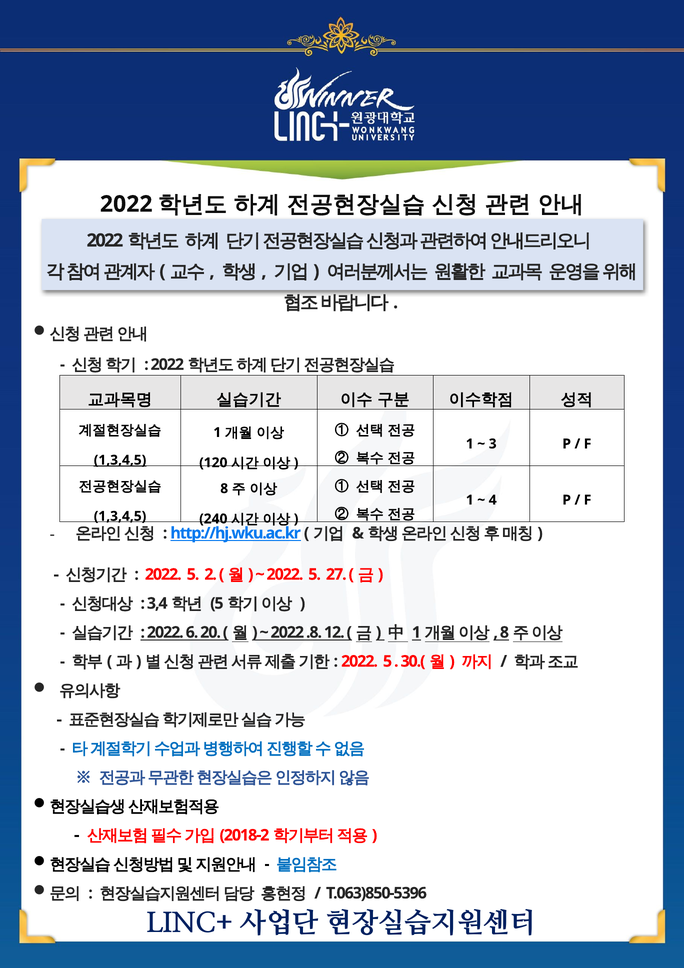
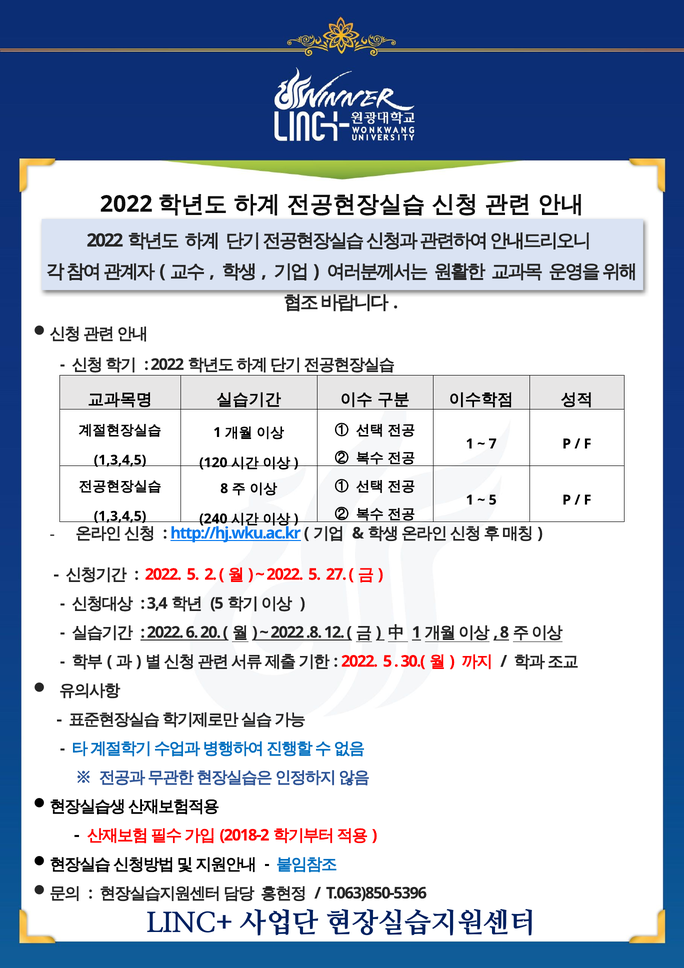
3: 3 -> 7 (493, 444)
1,3,4,5 underline: present -> none (120, 460)
4: 4 -> 5 (493, 500)
